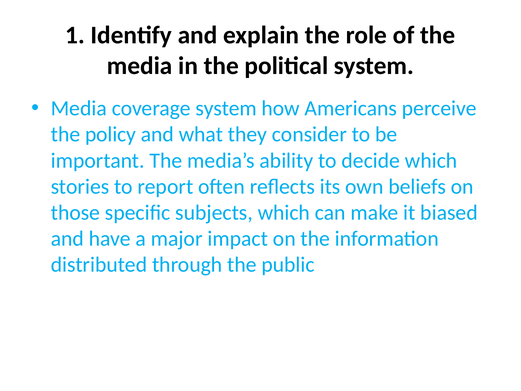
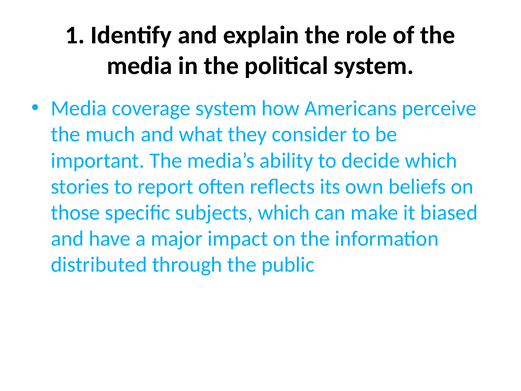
policy: policy -> much (110, 134)
